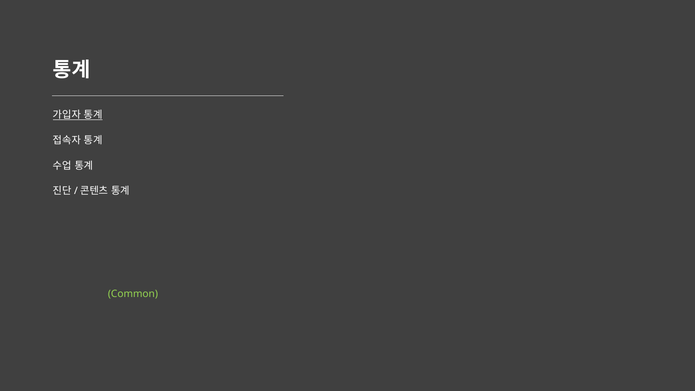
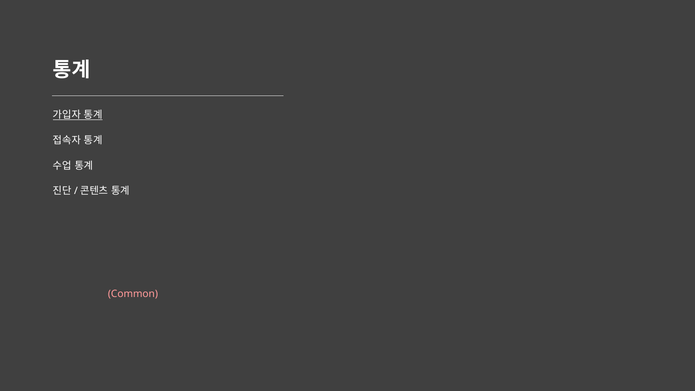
Common colour: light green -> pink (133, 294)
